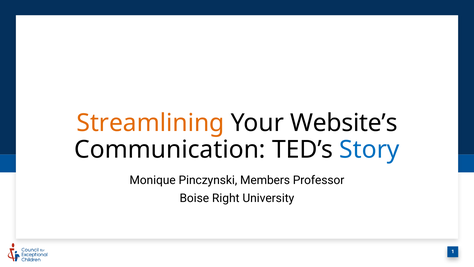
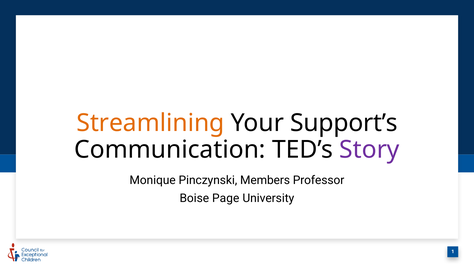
Website’s: Website’s -> Support’s (344, 123)
Story colour: blue -> purple (369, 149)
Right: Right -> Page (226, 198)
